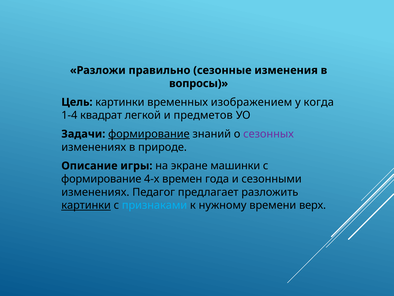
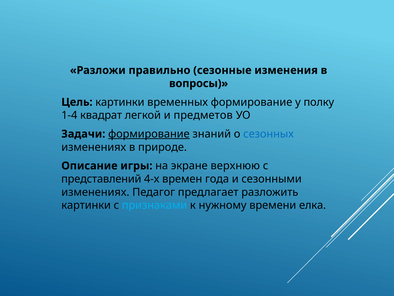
временных изображением: изображением -> формирование (252, 102)
когда: когда -> полку (319, 102)
сезонных colour: purple -> blue (269, 134)
машинки: машинки -> верхнюю (235, 166)
формирование: формирование -> представлений (101, 179)
картинки underline: present -> none (86, 205)
верх: верх -> елка (313, 205)
